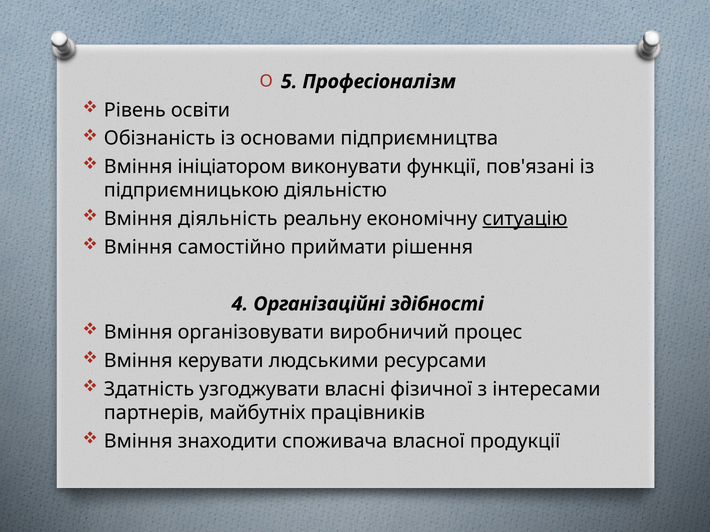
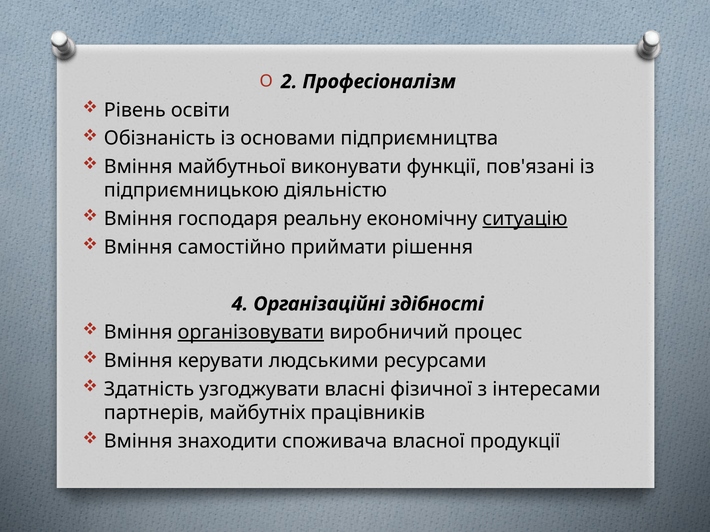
5: 5 -> 2 (289, 82)
ініціатором: ініціатором -> майбутньої (232, 167)
діяльність: діяльність -> господаря (228, 219)
організовувати underline: none -> present (251, 333)
